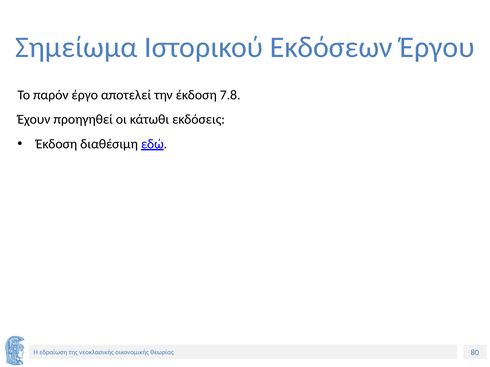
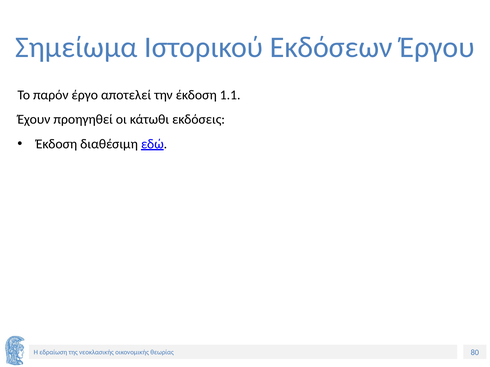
7.8: 7.8 -> 1.1 (230, 95)
